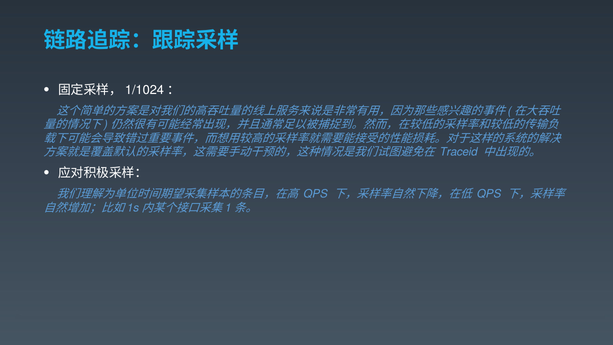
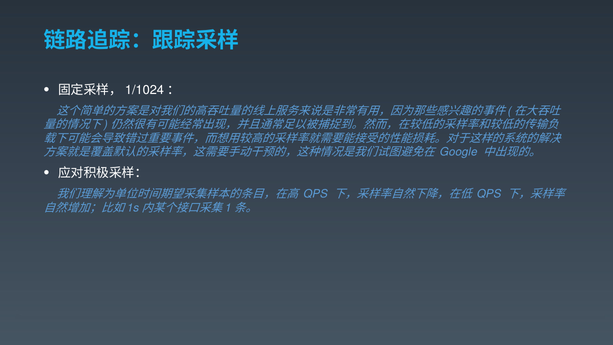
Traceid: Traceid -> Google (459, 152)
